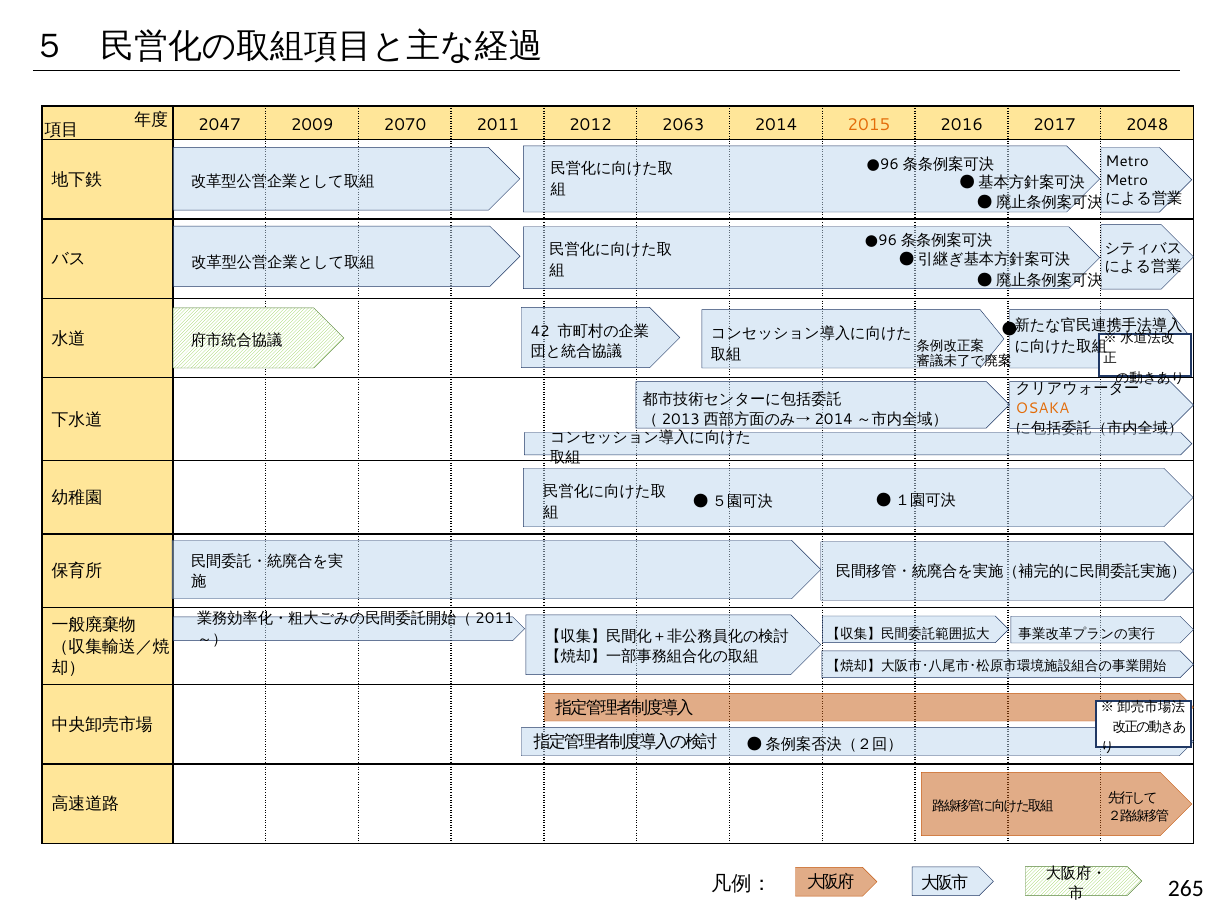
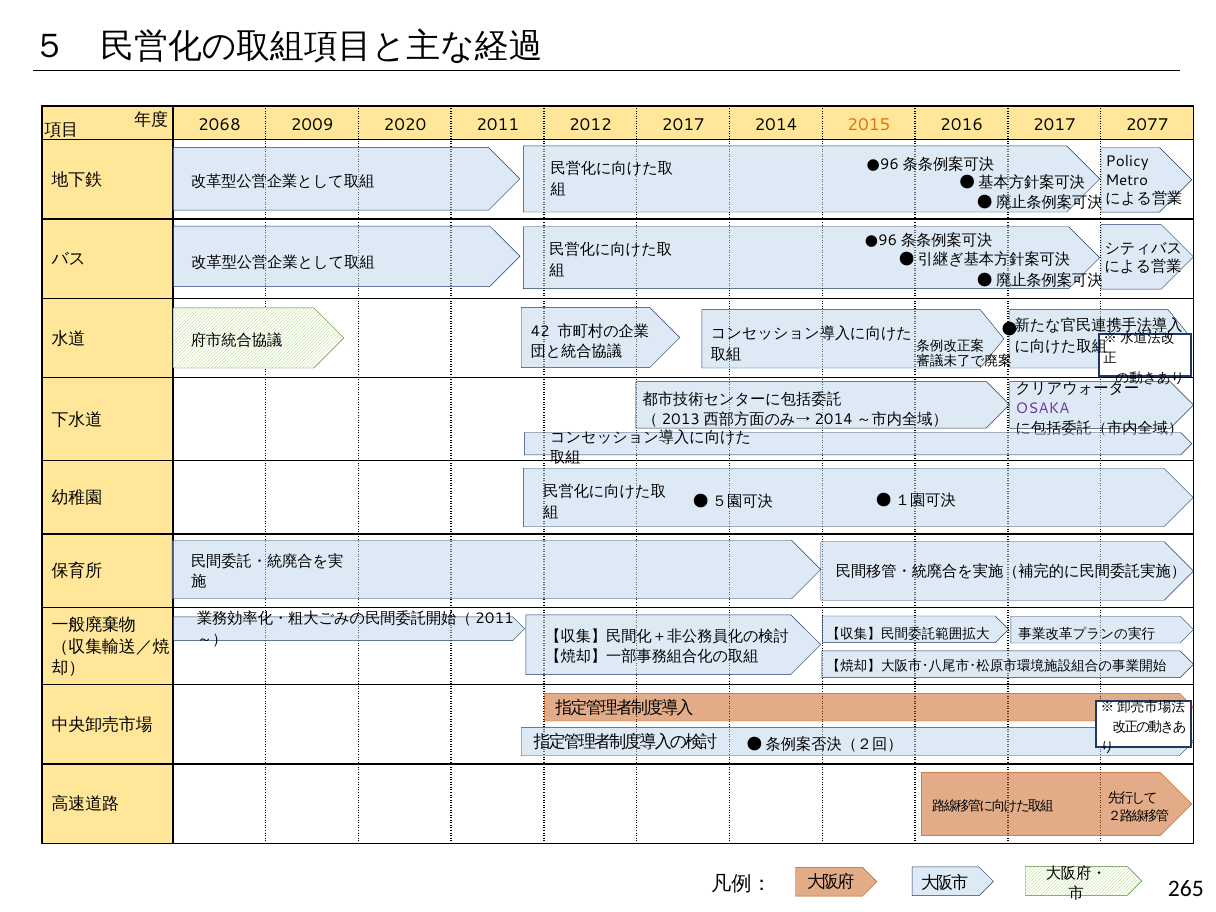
2047: 2047 -> 2068 (219, 124)
2070: 2070 -> 2020 (405, 124)
2012 2063: 2063 -> 2017 (683, 124)
2048: 2048 -> 2077 (1147, 124)
Metro: Metro -> Policy (1127, 162)
OSAKA colour: orange -> purple (1043, 409)
